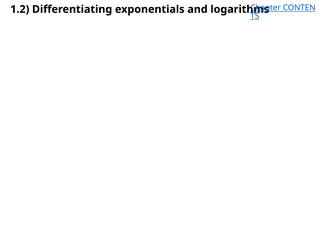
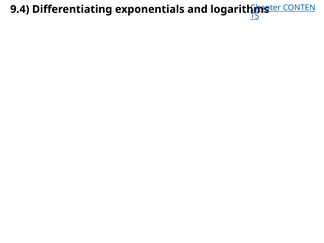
1.2: 1.2 -> 9.4 (20, 9)
